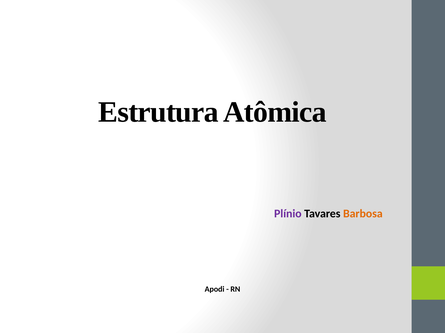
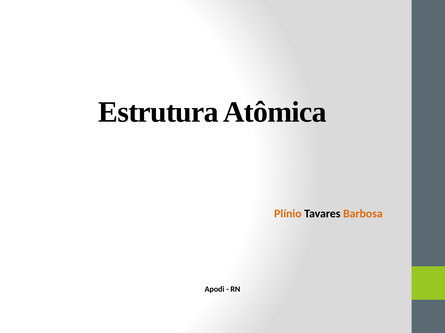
Plínio colour: purple -> orange (288, 214)
